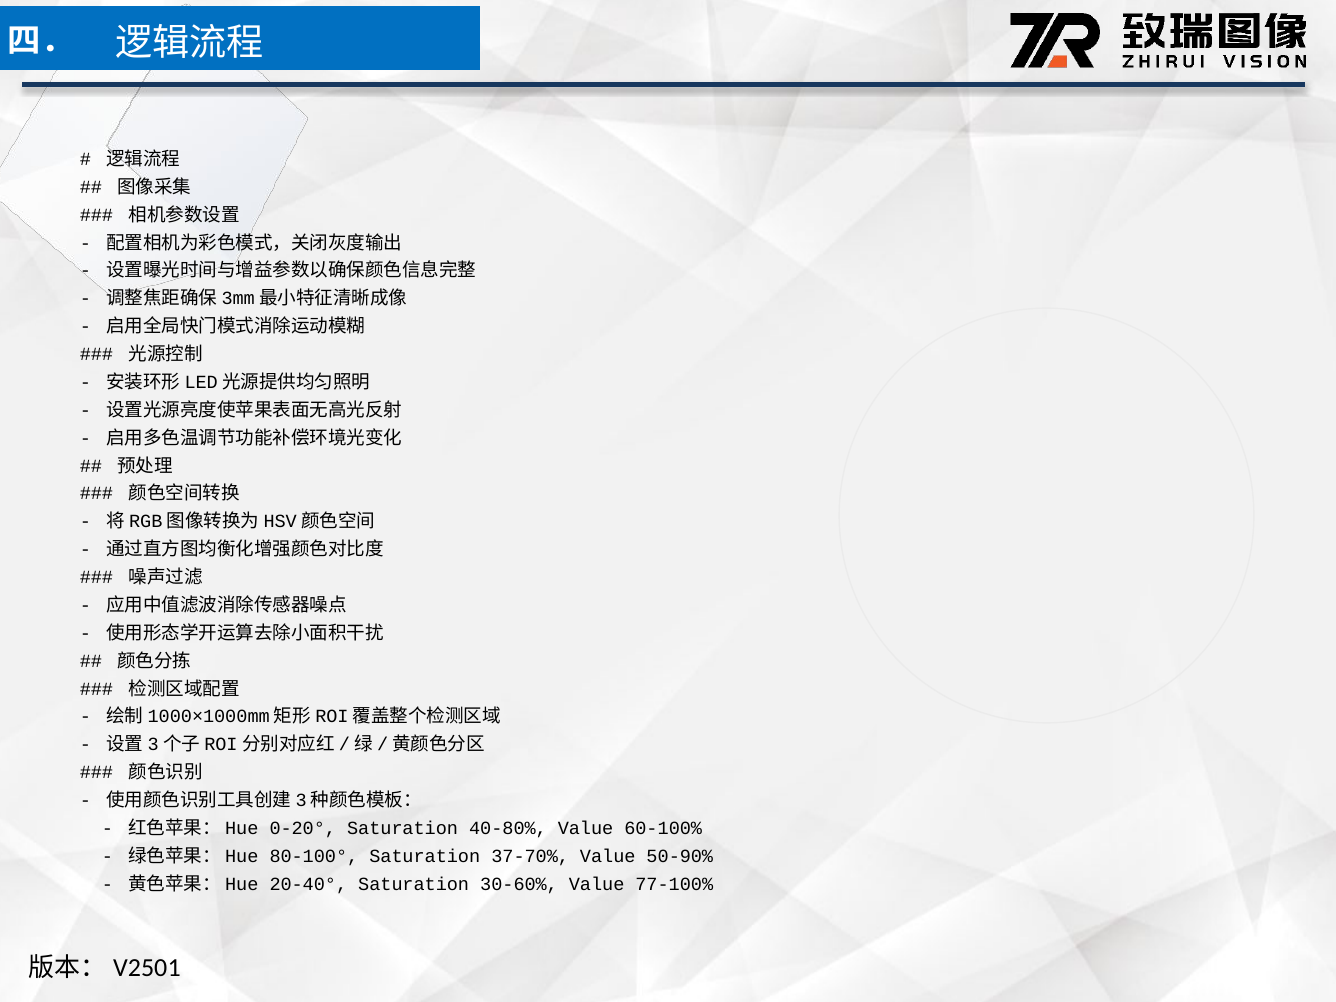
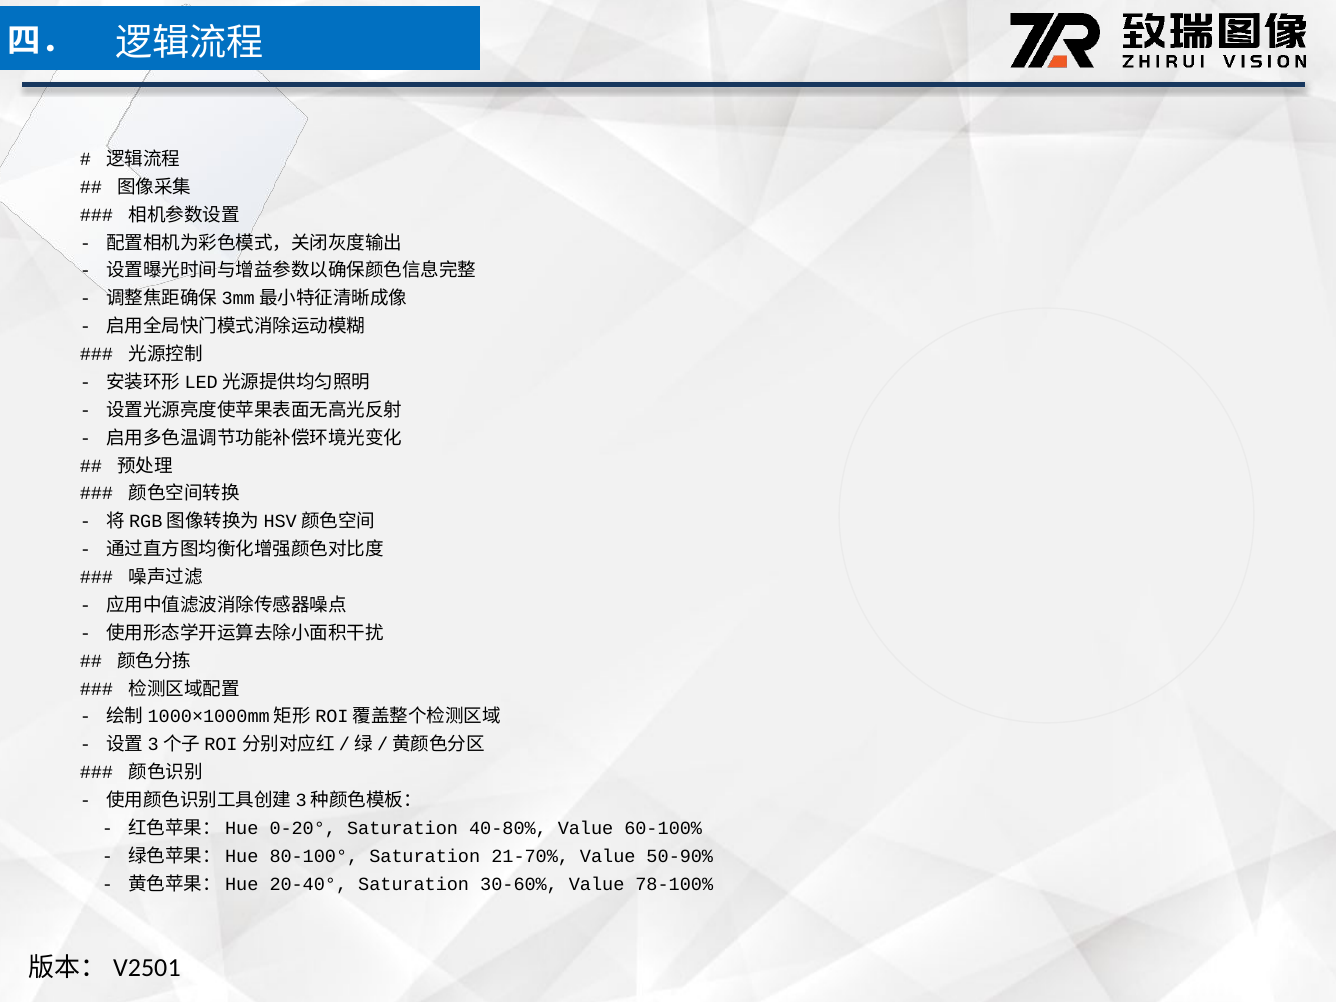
37-70%: 37-70% -> 21-70% (530, 856)
77-100%: 77-100% -> 78-100% (674, 884)
